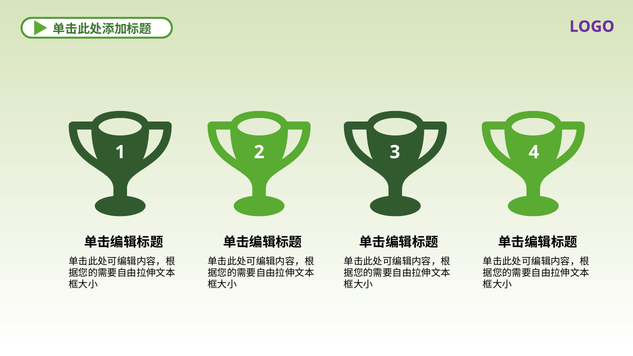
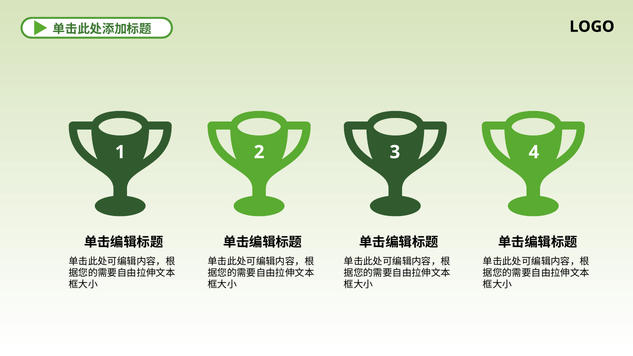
LOGO colour: purple -> black (592, 27)
